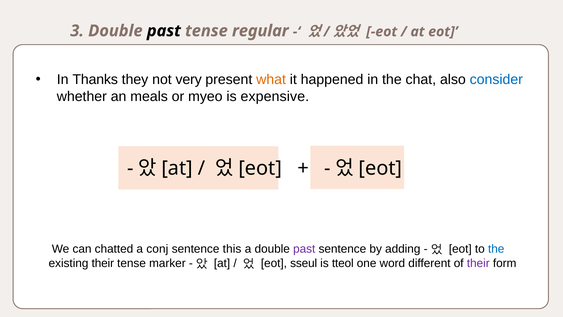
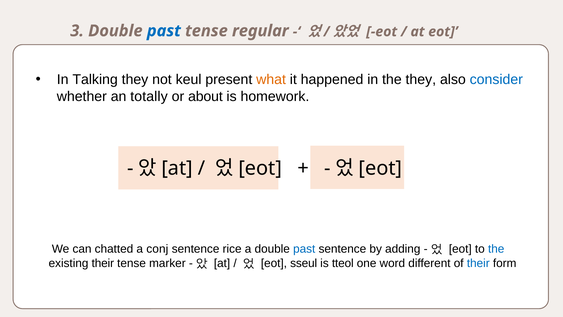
past colour: black -> blue (164, 31)
Thanks: Thanks -> Talking (95, 79)
very: very -> keul (189, 79)
the chat: chat -> they (421, 79)
meals: meals -> totally (149, 96)
myeo: myeo -> about (205, 96)
expensive: expensive -> homework (275, 96)
this: this -> rice (232, 249)
past colour: purple -> blue (304, 249)
their colour: purple -> blue (478, 263)
